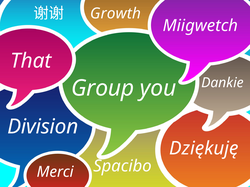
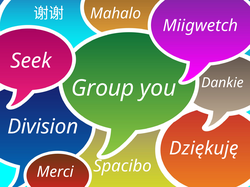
Growth: Growth -> Mahalo (116, 14)
That: That -> Seek (31, 61)
